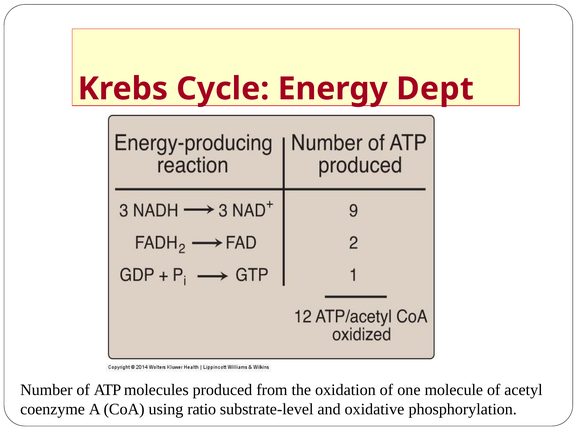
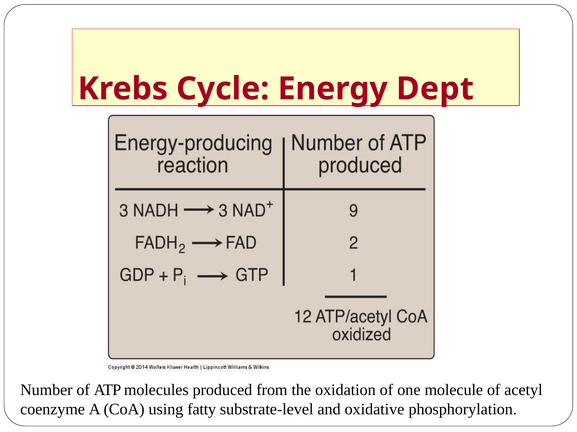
ratio: ratio -> fatty (202, 410)
